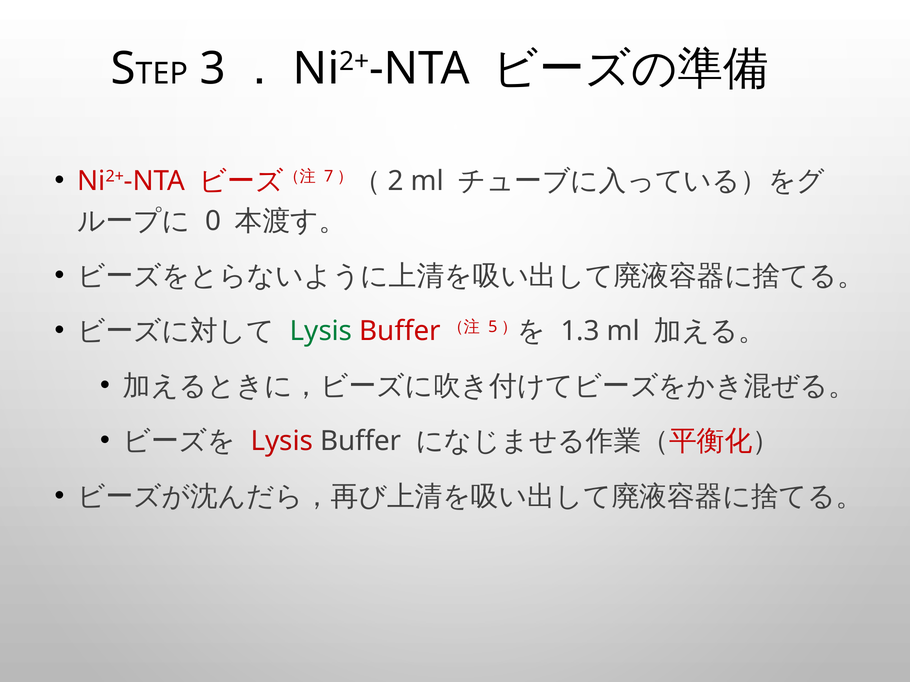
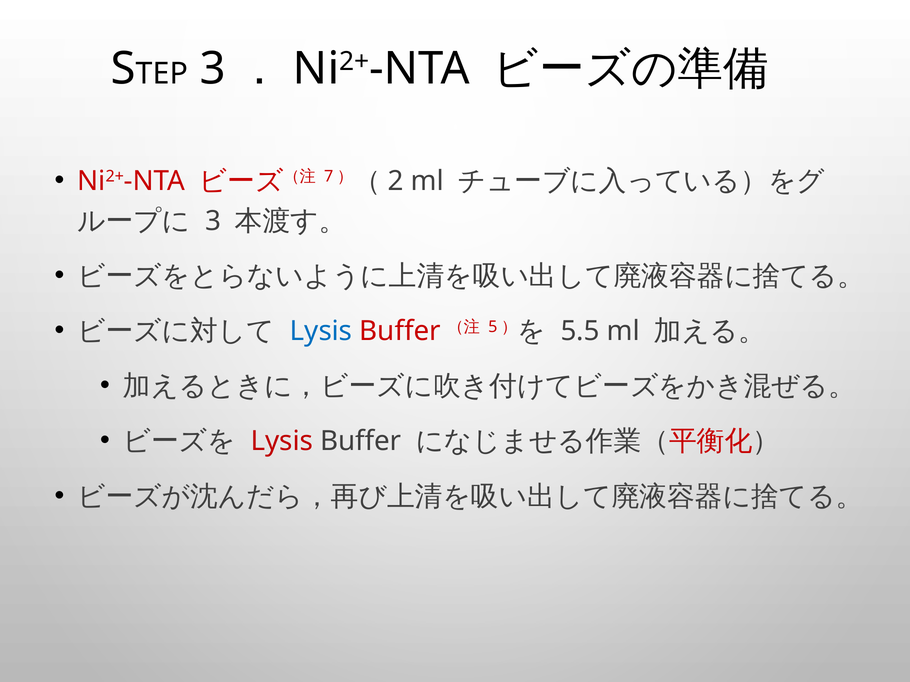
0: 0 -> 3 (213, 221)
Lysis colour: green -> blue (321, 331)
1.3: 1.3 -> 5.5 (580, 331)
